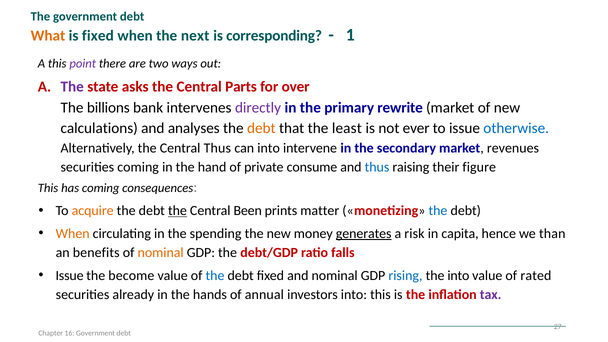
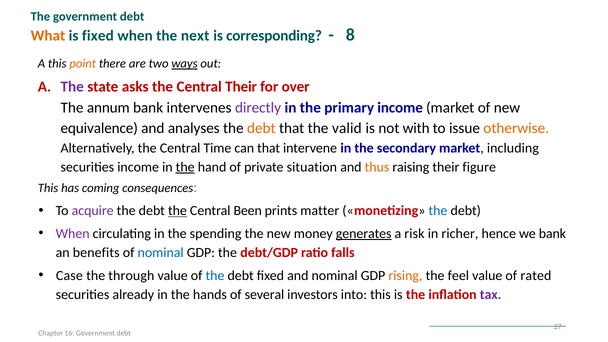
1: 1 -> 8 (350, 35)
point colour: purple -> orange (83, 64)
ways underline: none -> present (184, 64)
Central Parts: Parts -> Their (241, 87)
billions: billions -> annum (108, 108)
primary rewrite: rewrite -> income (400, 108)
calculations: calculations -> equivalence (99, 128)
least: least -> valid (347, 128)
ever: ever -> with (416, 128)
otherwise colour: blue -> orange (516, 128)
Central Thus: Thus -> Time (217, 148)
can into: into -> that (269, 148)
revenues: revenues -> including (513, 148)
securities coming: coming -> income (138, 167)
the underline: none -> present (185, 167)
consume: consume -> situation (312, 167)
thus colour: blue -> orange (377, 167)
acquire colour: orange -> purple (93, 211)
When colour: orange -> purple (73, 234)
capita: capita -> richer (460, 234)
we than: than -> bank (552, 234)
nominal colour: orange -> blue (161, 253)
Issue: Issue -> Case (69, 276)
become: become -> through (131, 276)
rising colour: blue -> orange (405, 276)
the into: into -> feel (458, 276)
annual: annual -> several (264, 295)
